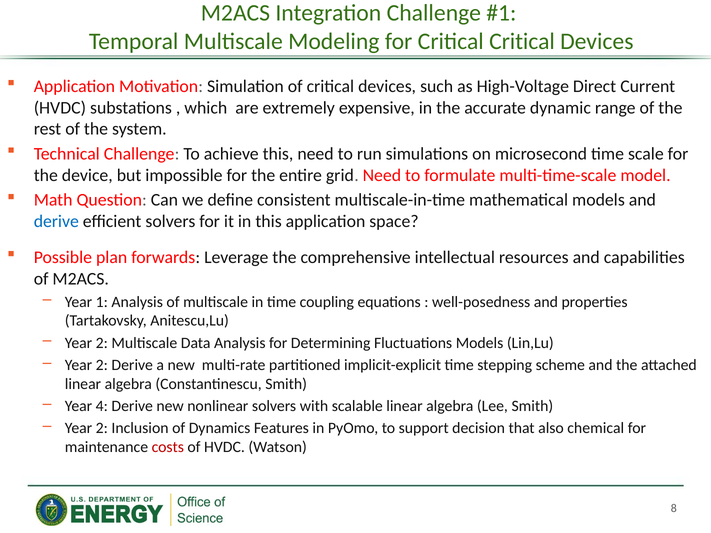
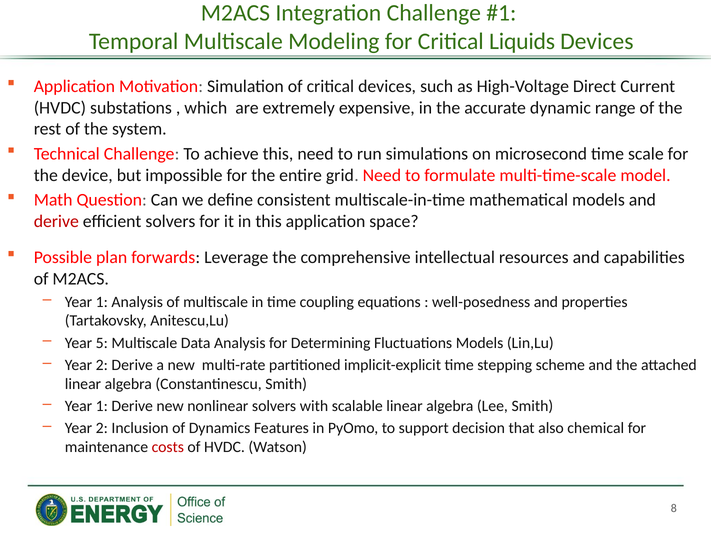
Critical Critical: Critical -> Liquids (522, 41)
derive colour: blue -> red (56, 222)
2: 2 -> 5 (102, 343)
4: 4 -> 1 (102, 406)
